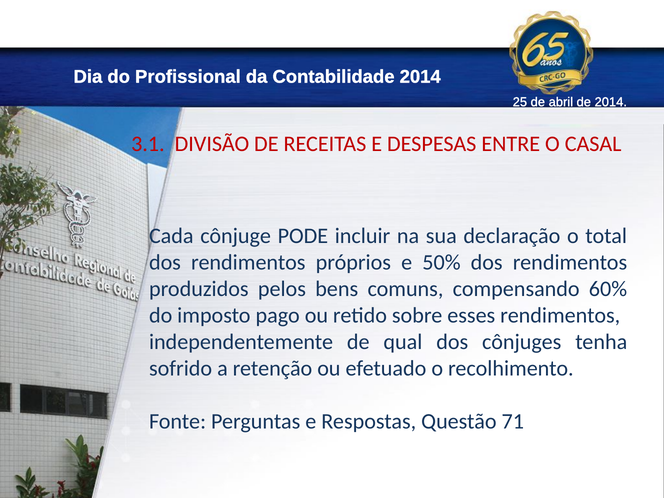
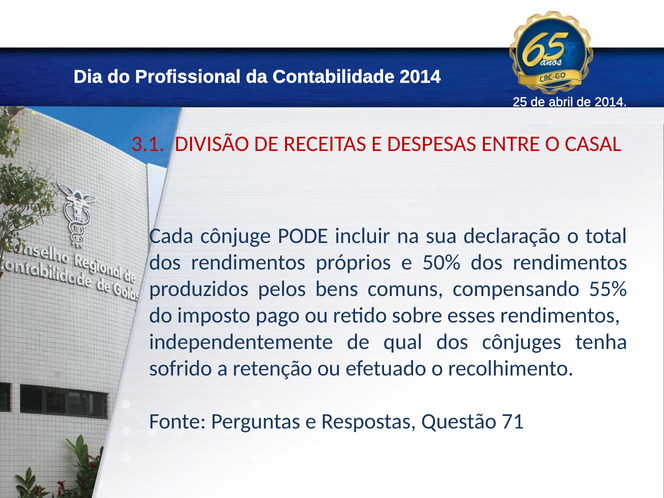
60%: 60% -> 55% (608, 289)
